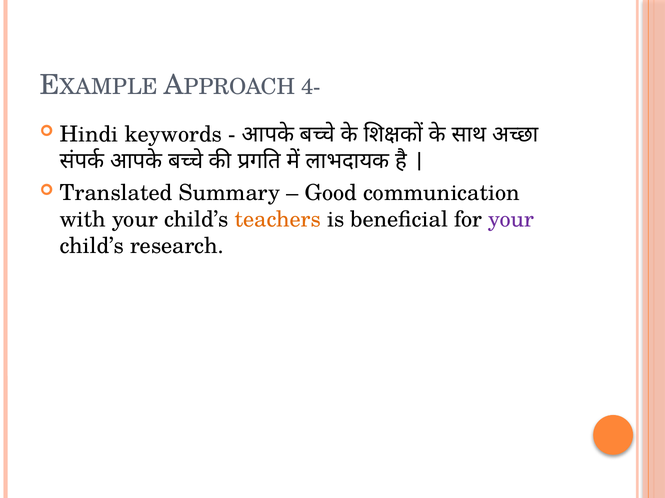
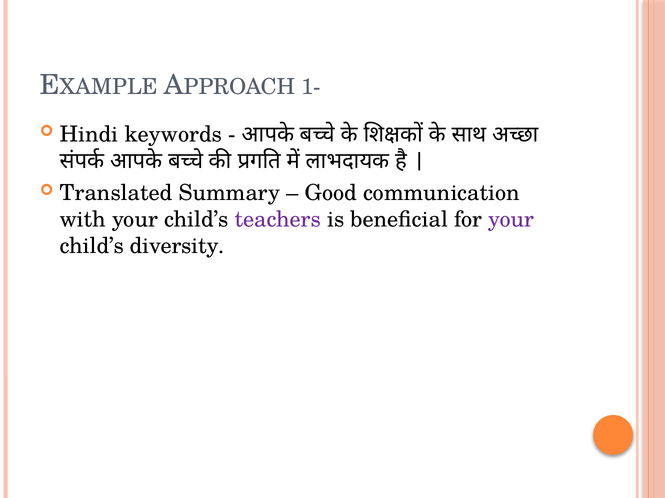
4-: 4- -> 1- (311, 87)
teachers colour: orange -> purple (278, 220)
research: research -> diversity (177, 246)
